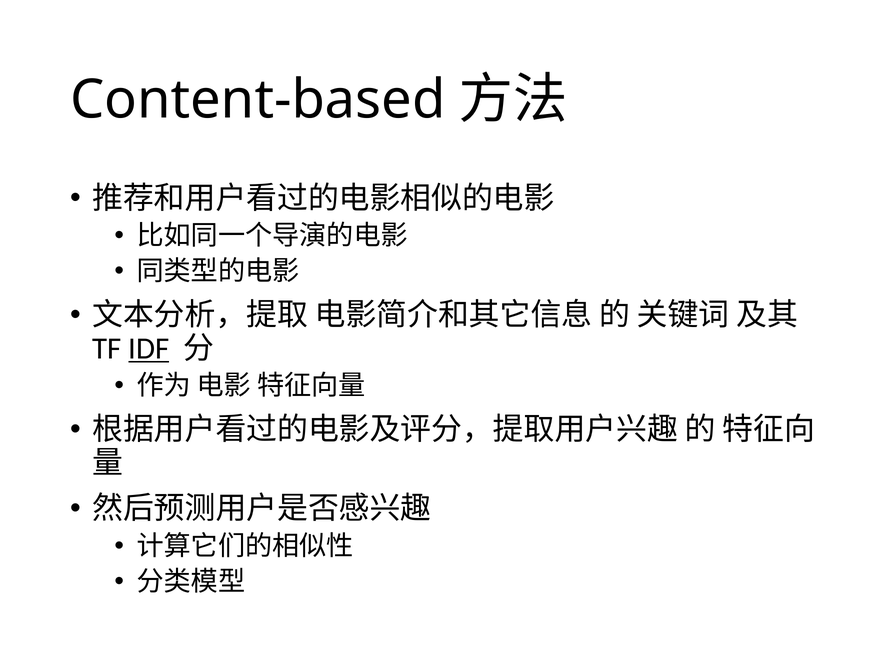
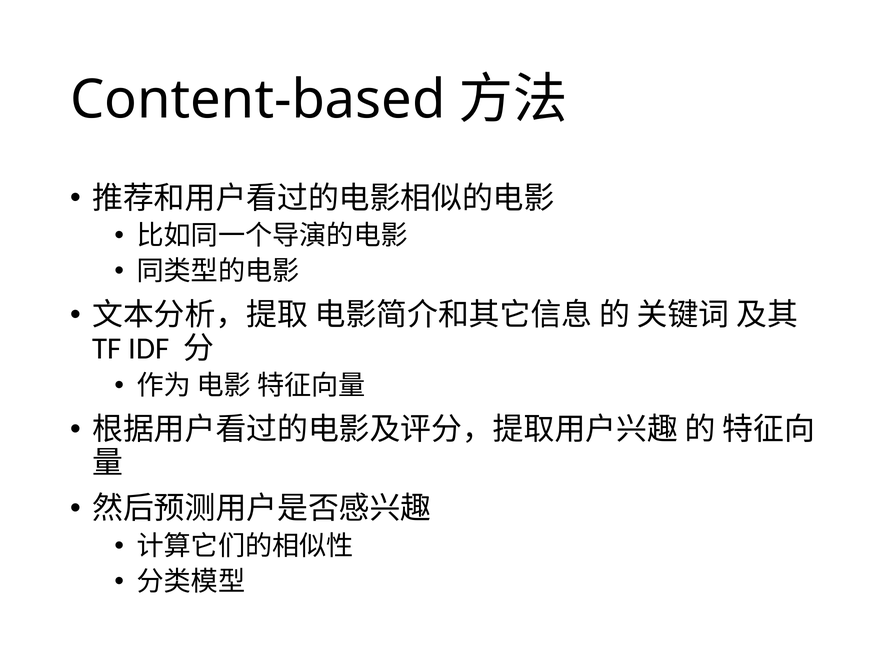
IDF underline: present -> none (149, 348)
